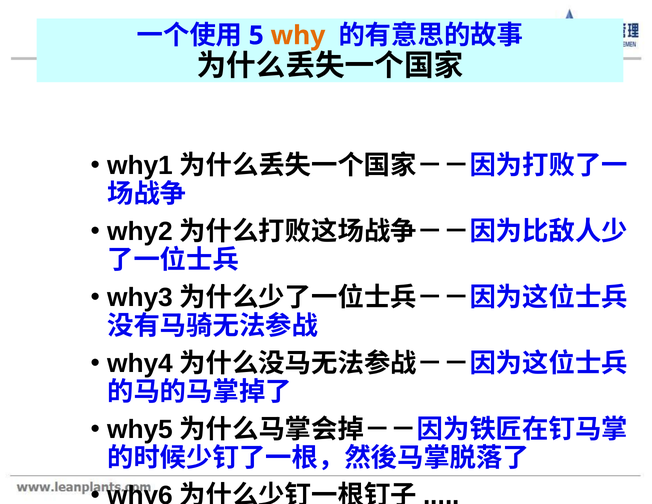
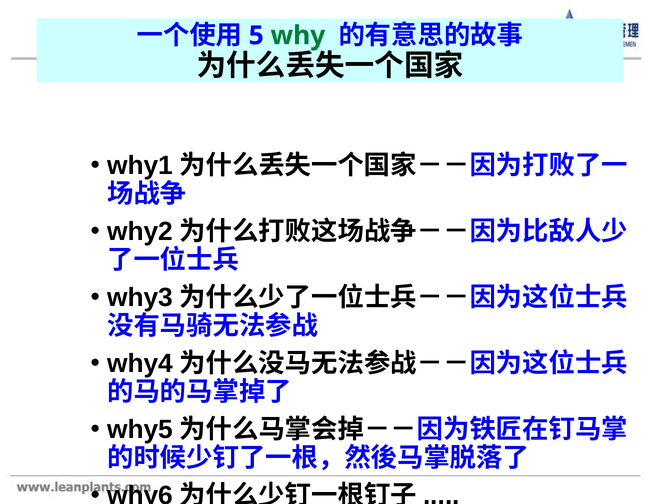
why colour: orange -> green (298, 36)
